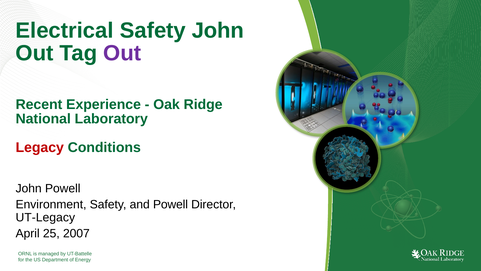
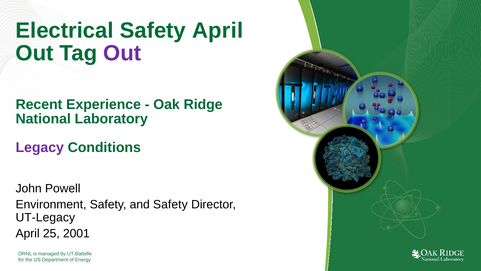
Safety John: John -> April (218, 31)
Legacy colour: red -> purple (40, 147)
and Powell: Powell -> Safety (170, 204)
2007: 2007 -> 2001 (76, 233)
